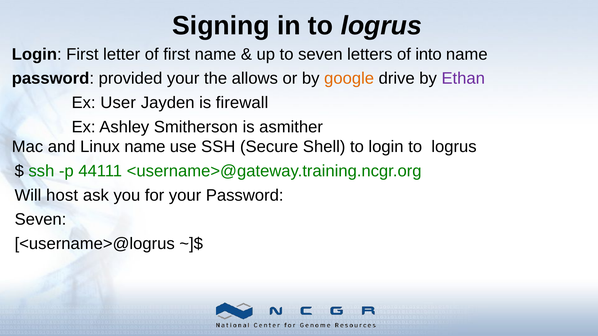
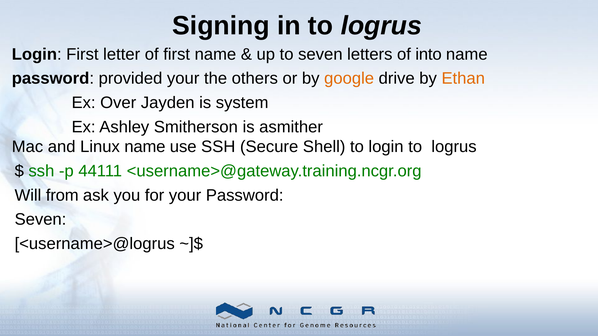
allows: allows -> others (255, 79)
Ethan colour: purple -> orange (463, 79)
User: User -> Over (118, 103)
firewall: firewall -> system (242, 103)
host: host -> from (62, 196)
